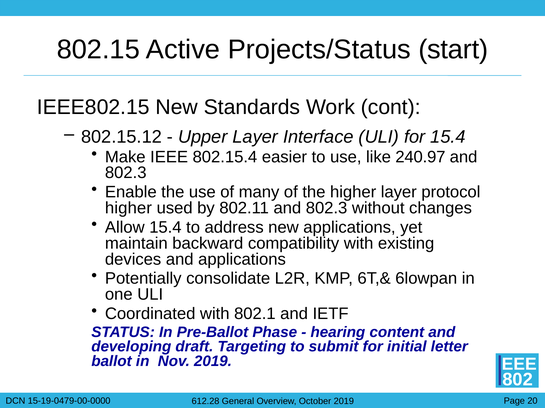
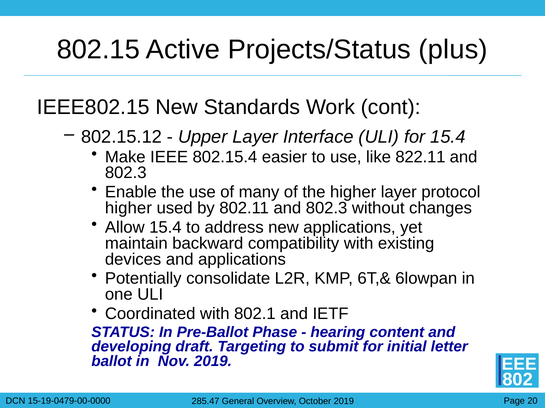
start: start -> plus (453, 50)
240.97: 240.97 -> 822.11 (420, 157)
612.28: 612.28 -> 285.47 (205, 402)
